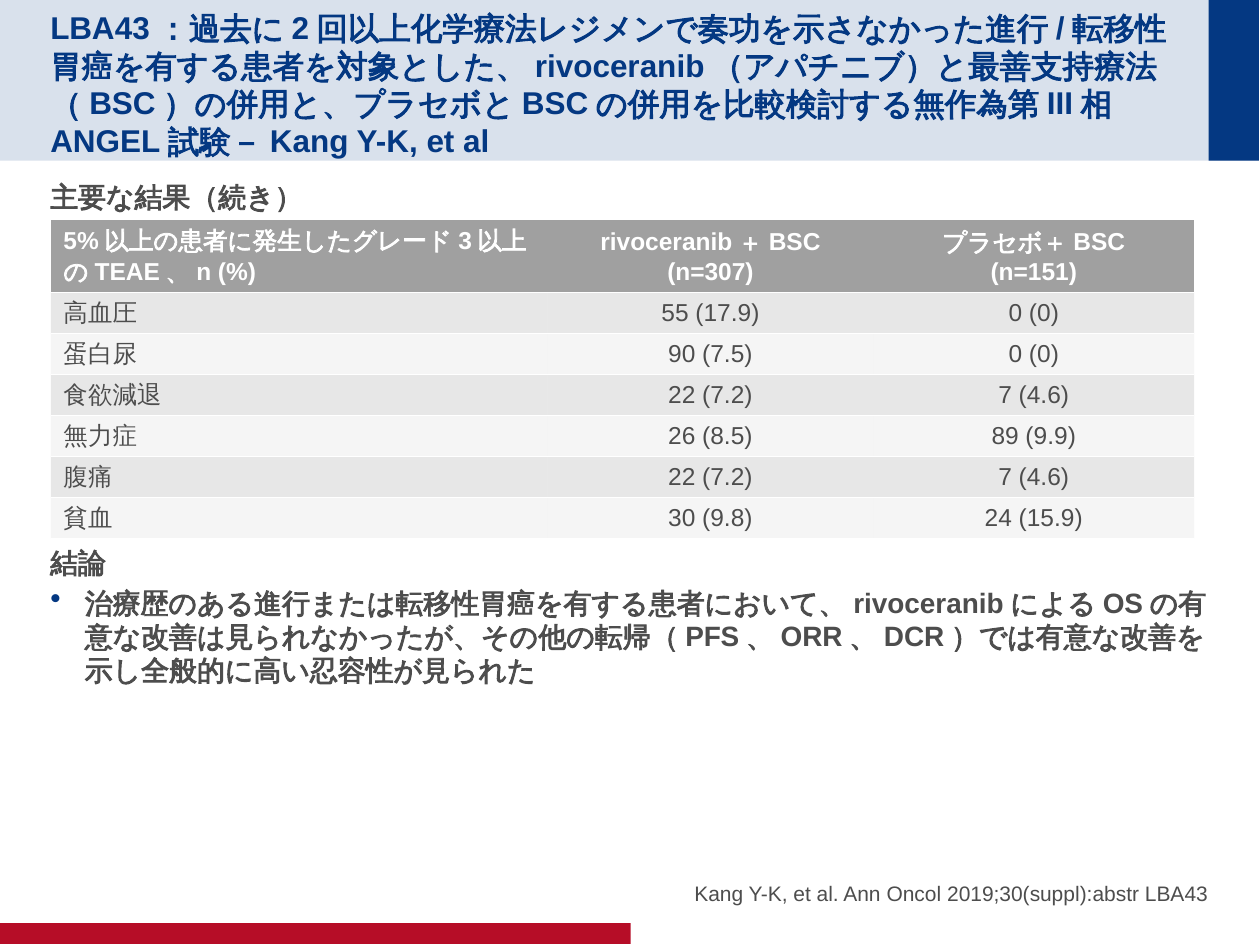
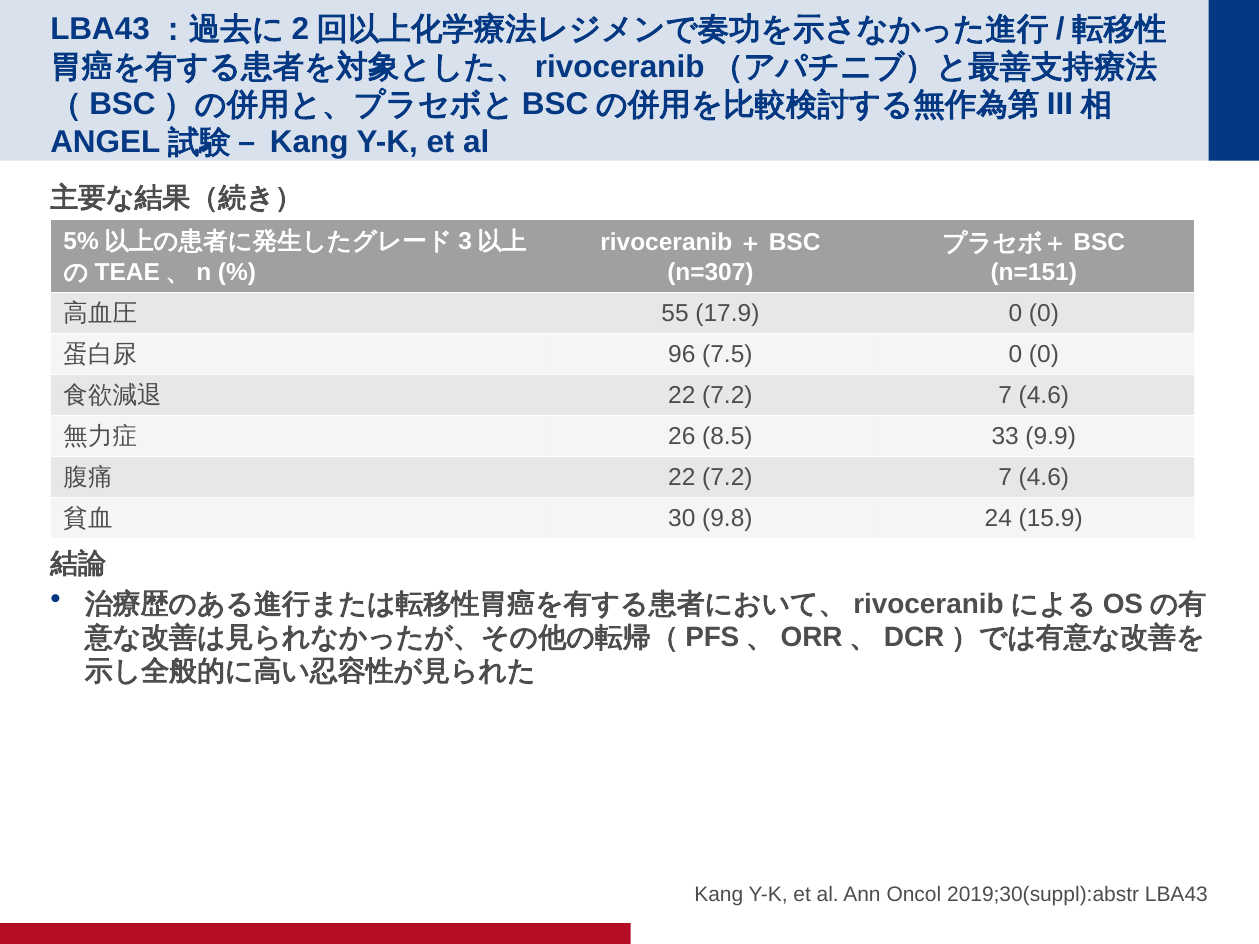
90: 90 -> 96 (682, 355)
89: 89 -> 33 (1005, 437)
